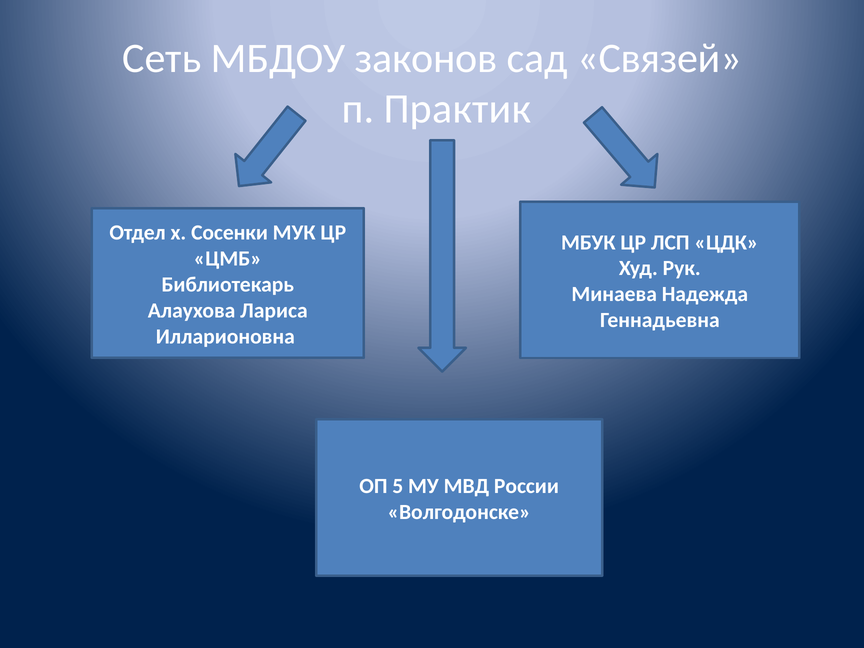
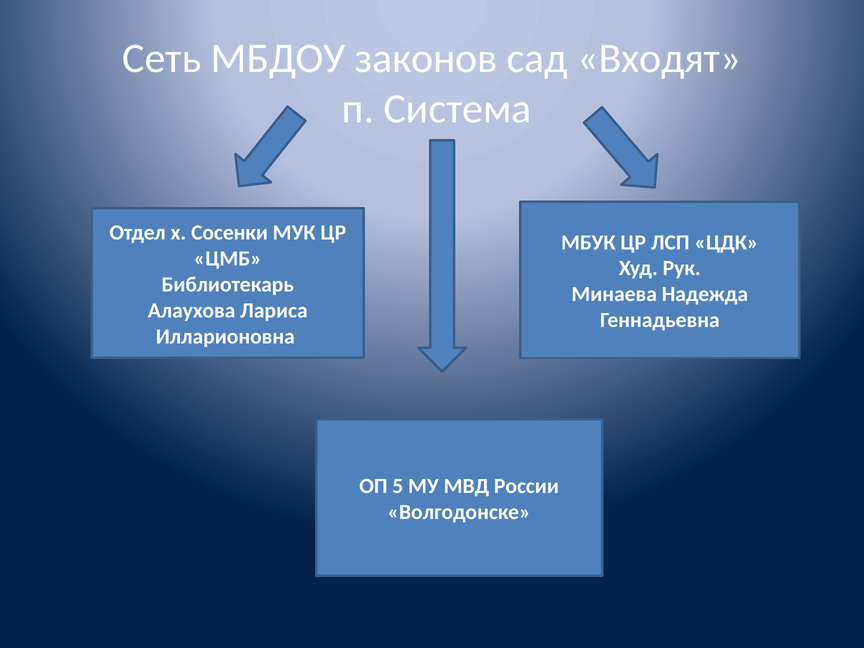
Связей: Связей -> Входят (659, 58)
Практик: Практик -> Система (458, 109)
